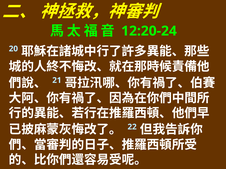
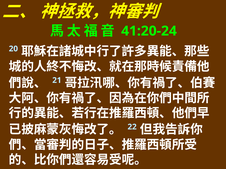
12:20-24: 12:20-24 -> 41:20-24 (149, 31)
